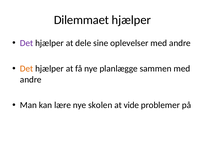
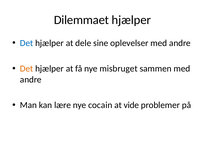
Det colour: purple -> blue (27, 43)
planlægge: planlægge -> misbruget (119, 69)
skolen: skolen -> cocain (100, 105)
